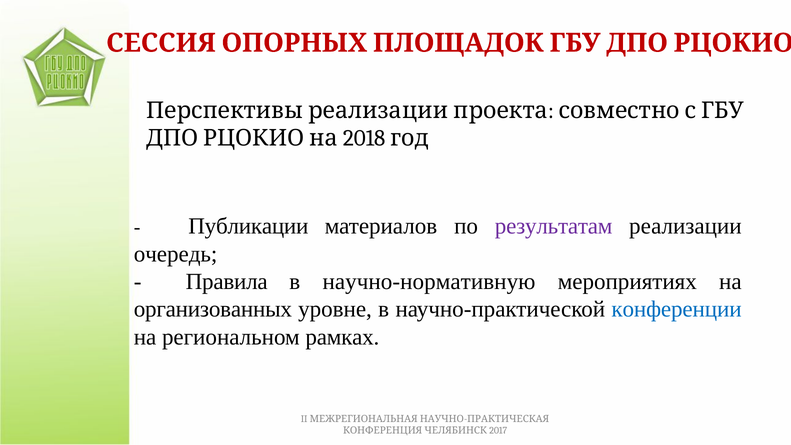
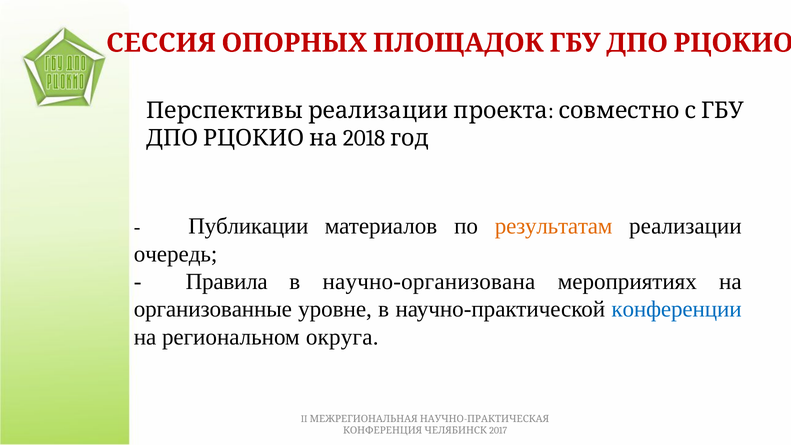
результатам colour: purple -> orange (554, 226)
научно-нормативную: научно-нормативную -> научно-организована (429, 282)
организованных: организованных -> организованные (213, 309)
рамках: рамках -> округа (342, 337)
